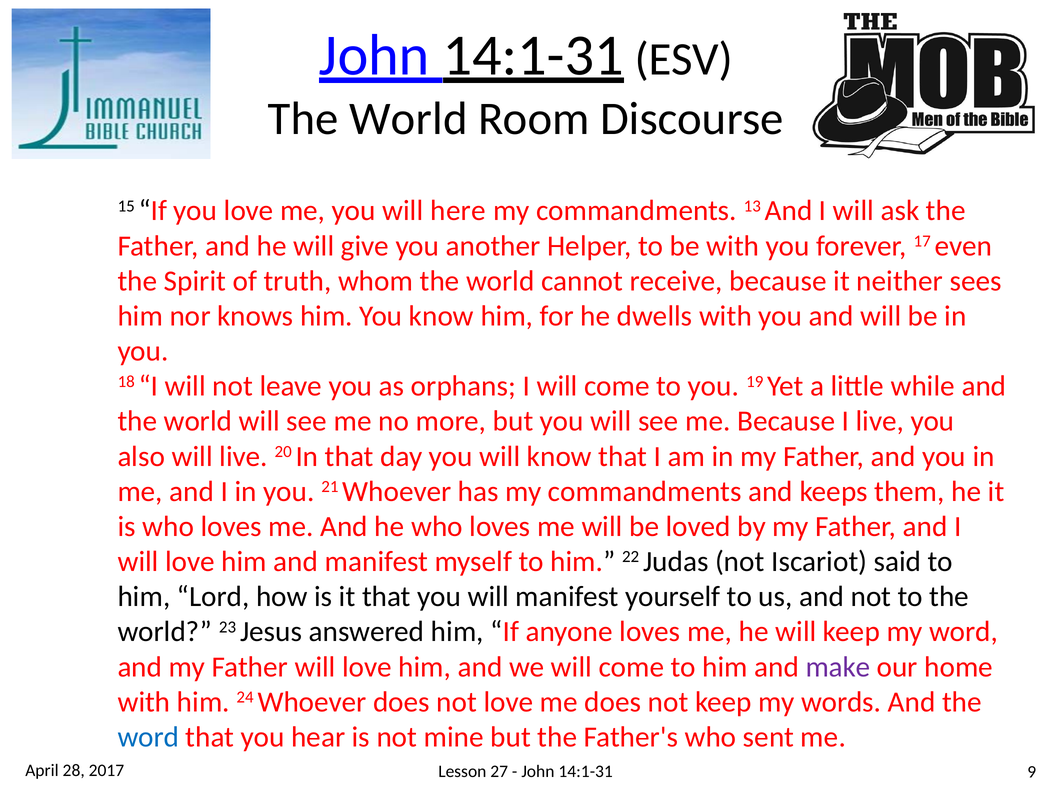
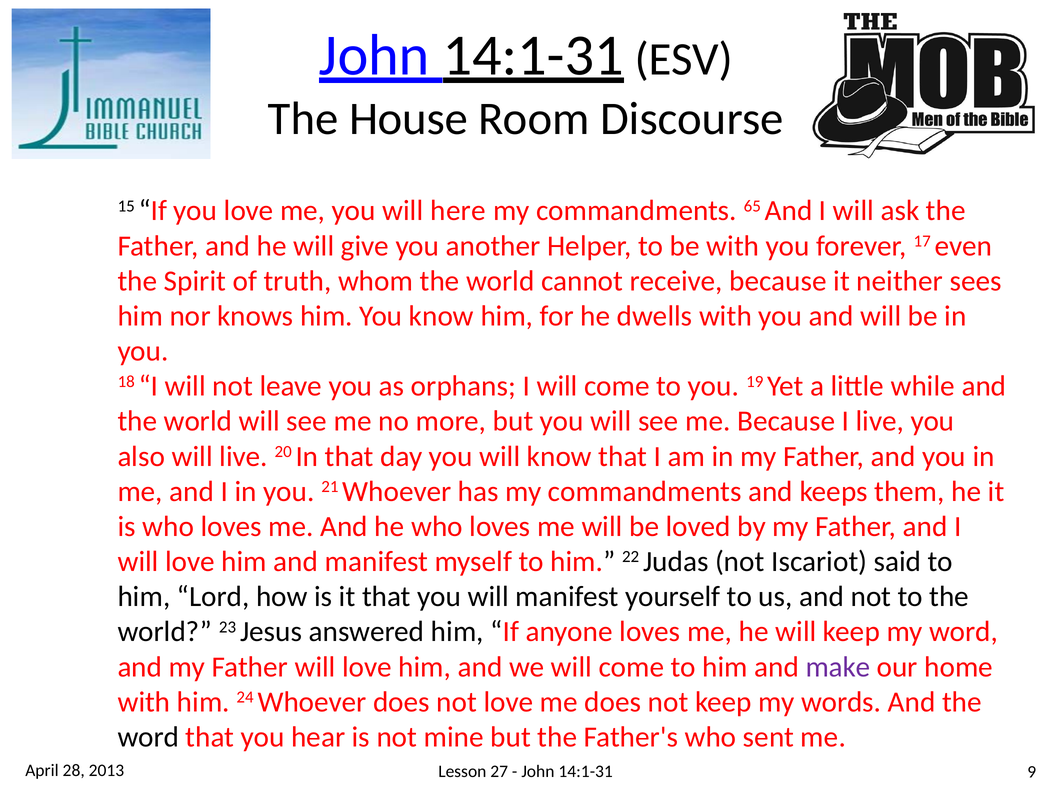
World: World -> House (409, 119)
13: 13 -> 65 (752, 206)
word colour: blue -> black (148, 737)
2017: 2017 -> 2013 (106, 771)
